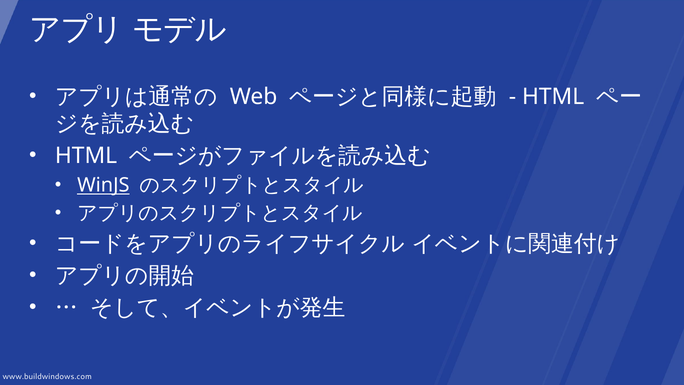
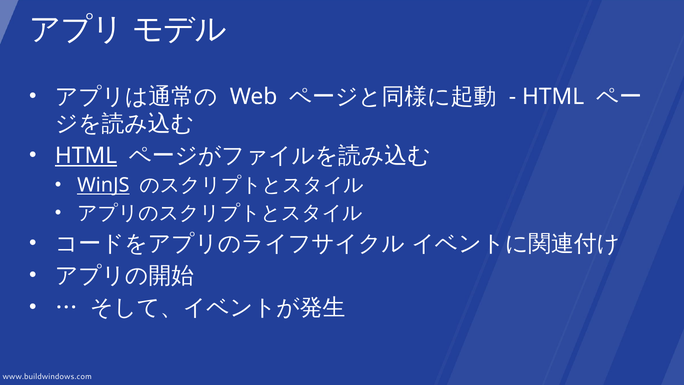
HTML underline: none -> present (86, 156)
